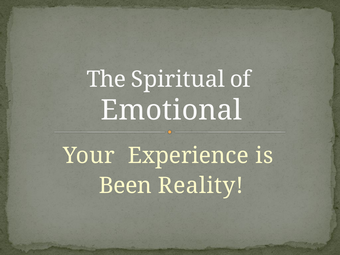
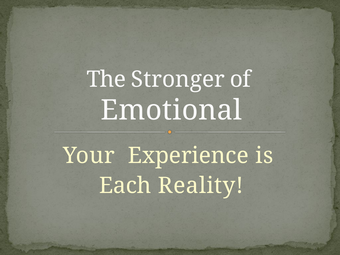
Spiritual: Spiritual -> Stronger (178, 79)
Been: Been -> Each (125, 186)
